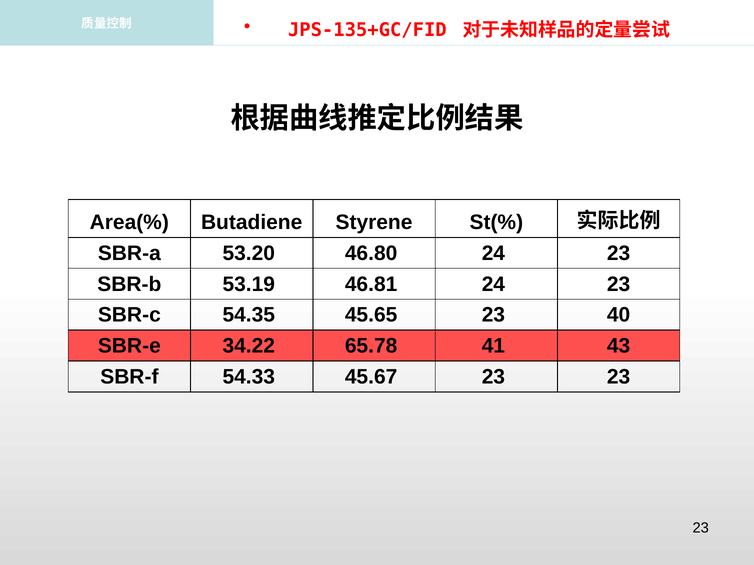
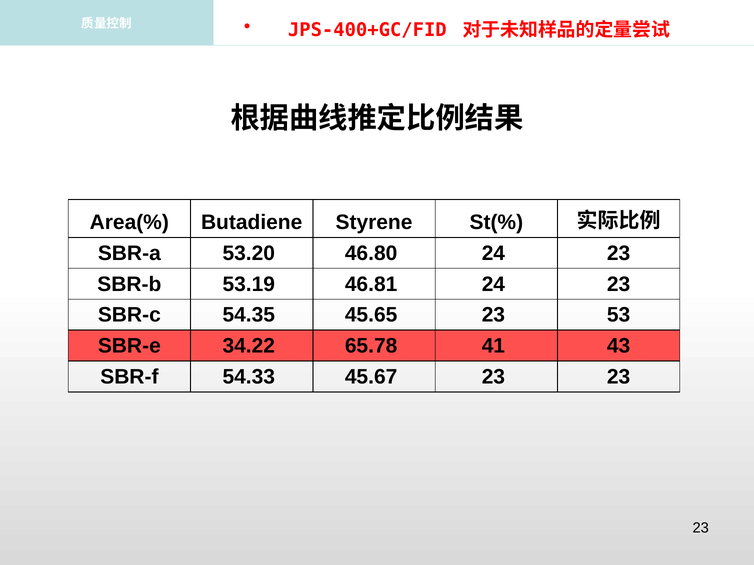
JPS-135+GC/FID: JPS-135+GC/FID -> JPS-400+GC/FID (367, 30)
40: 40 -> 53 (619, 315)
